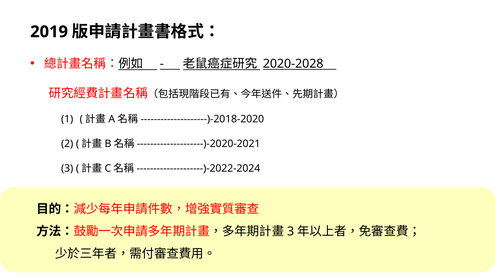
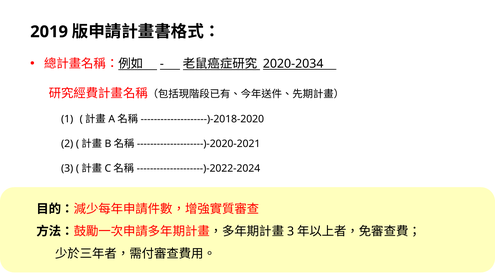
2020-2028: 2020-2028 -> 2020-2034 (293, 64)
